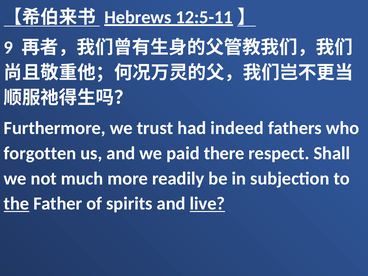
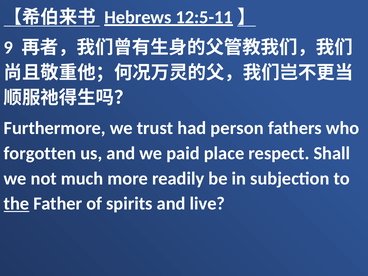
indeed: indeed -> person (237, 128)
there: there -> place (224, 153)
live underline: present -> none (207, 204)
